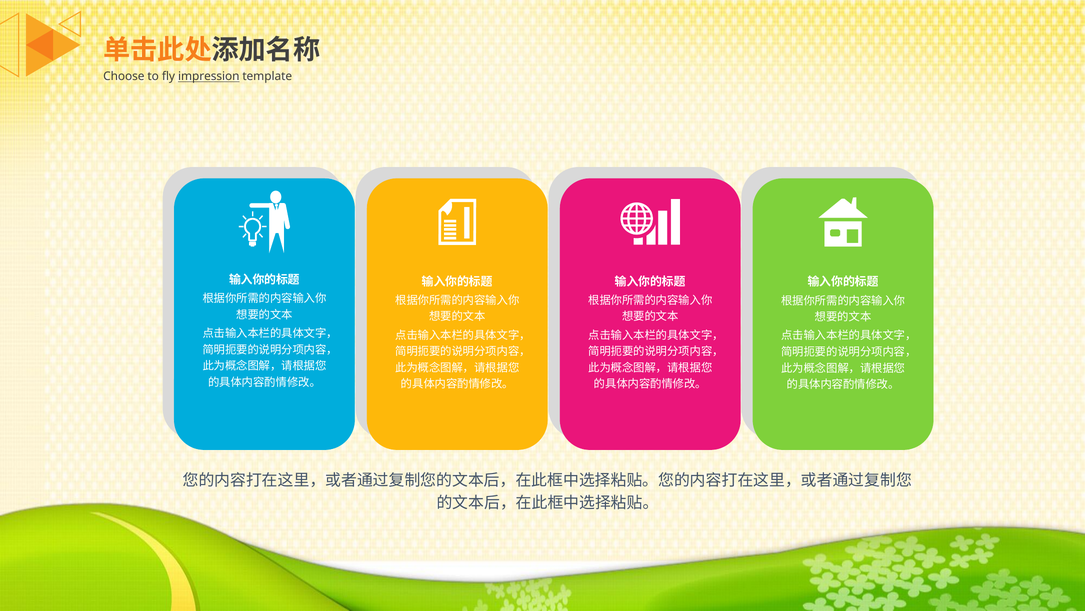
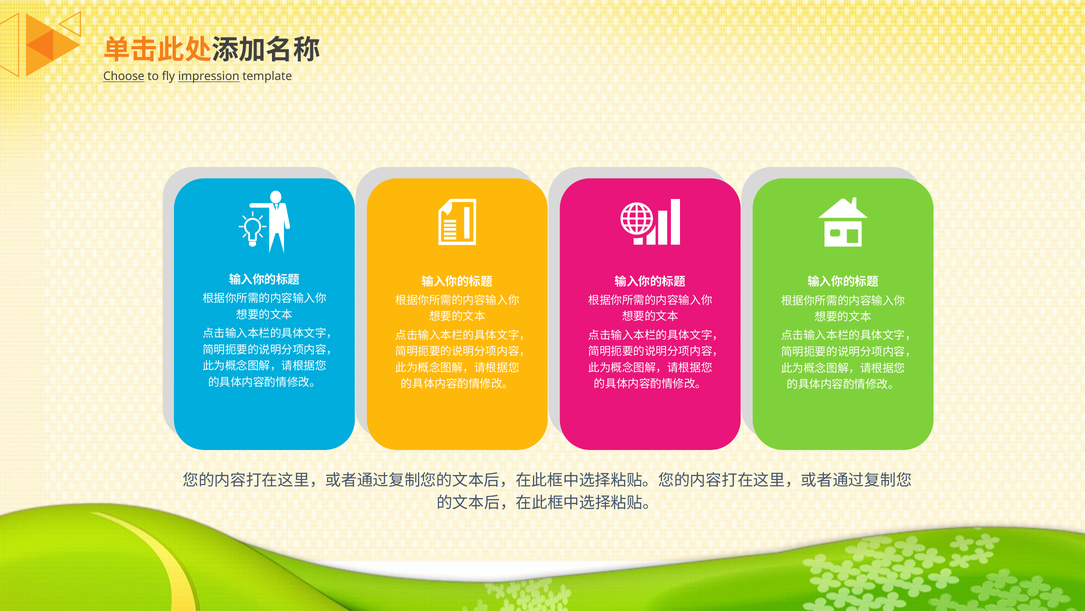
Choose underline: none -> present (124, 76)
